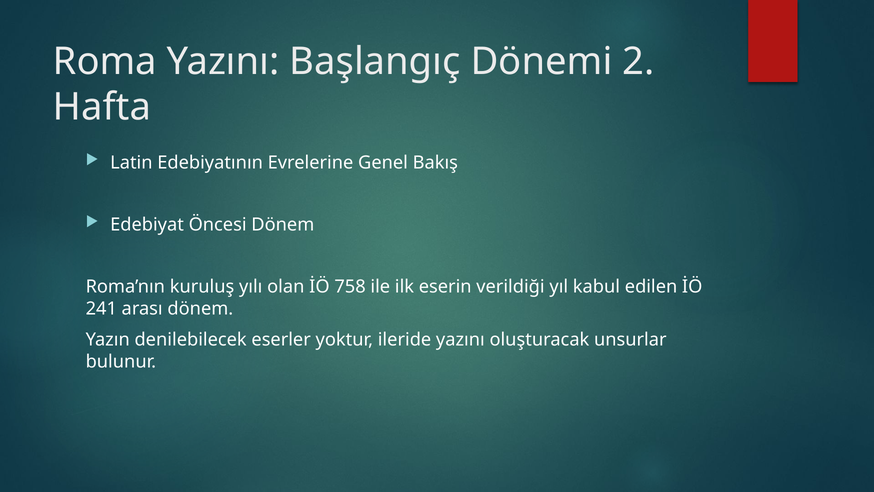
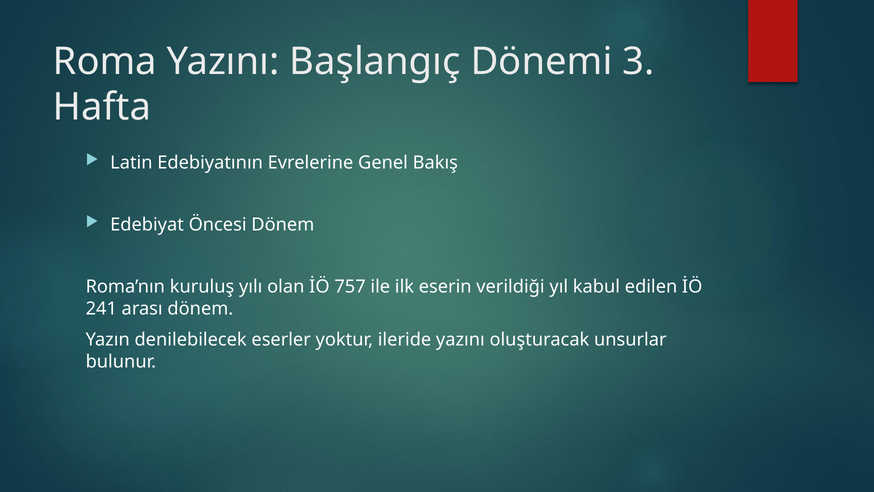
2: 2 -> 3 (638, 61)
758: 758 -> 757 (350, 287)
